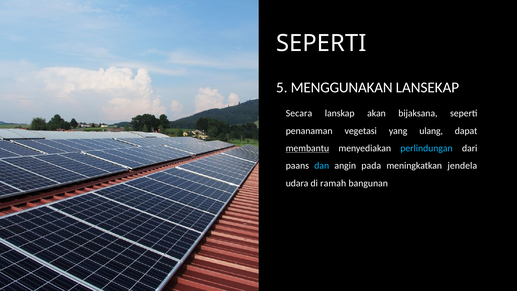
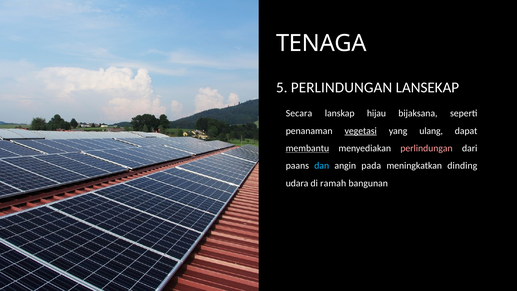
SEPERTI: SEPERTI -> TENAGA (321, 43)
5 MENGGUNAKAN: MENGGUNAKAN -> PERLINDUNGAN (342, 87)
akan: akan -> hijau (376, 113)
vegetasi underline: none -> present (361, 131)
perlindungan colour: light blue -> pink (427, 148)
jendela: jendela -> dinding (462, 166)
